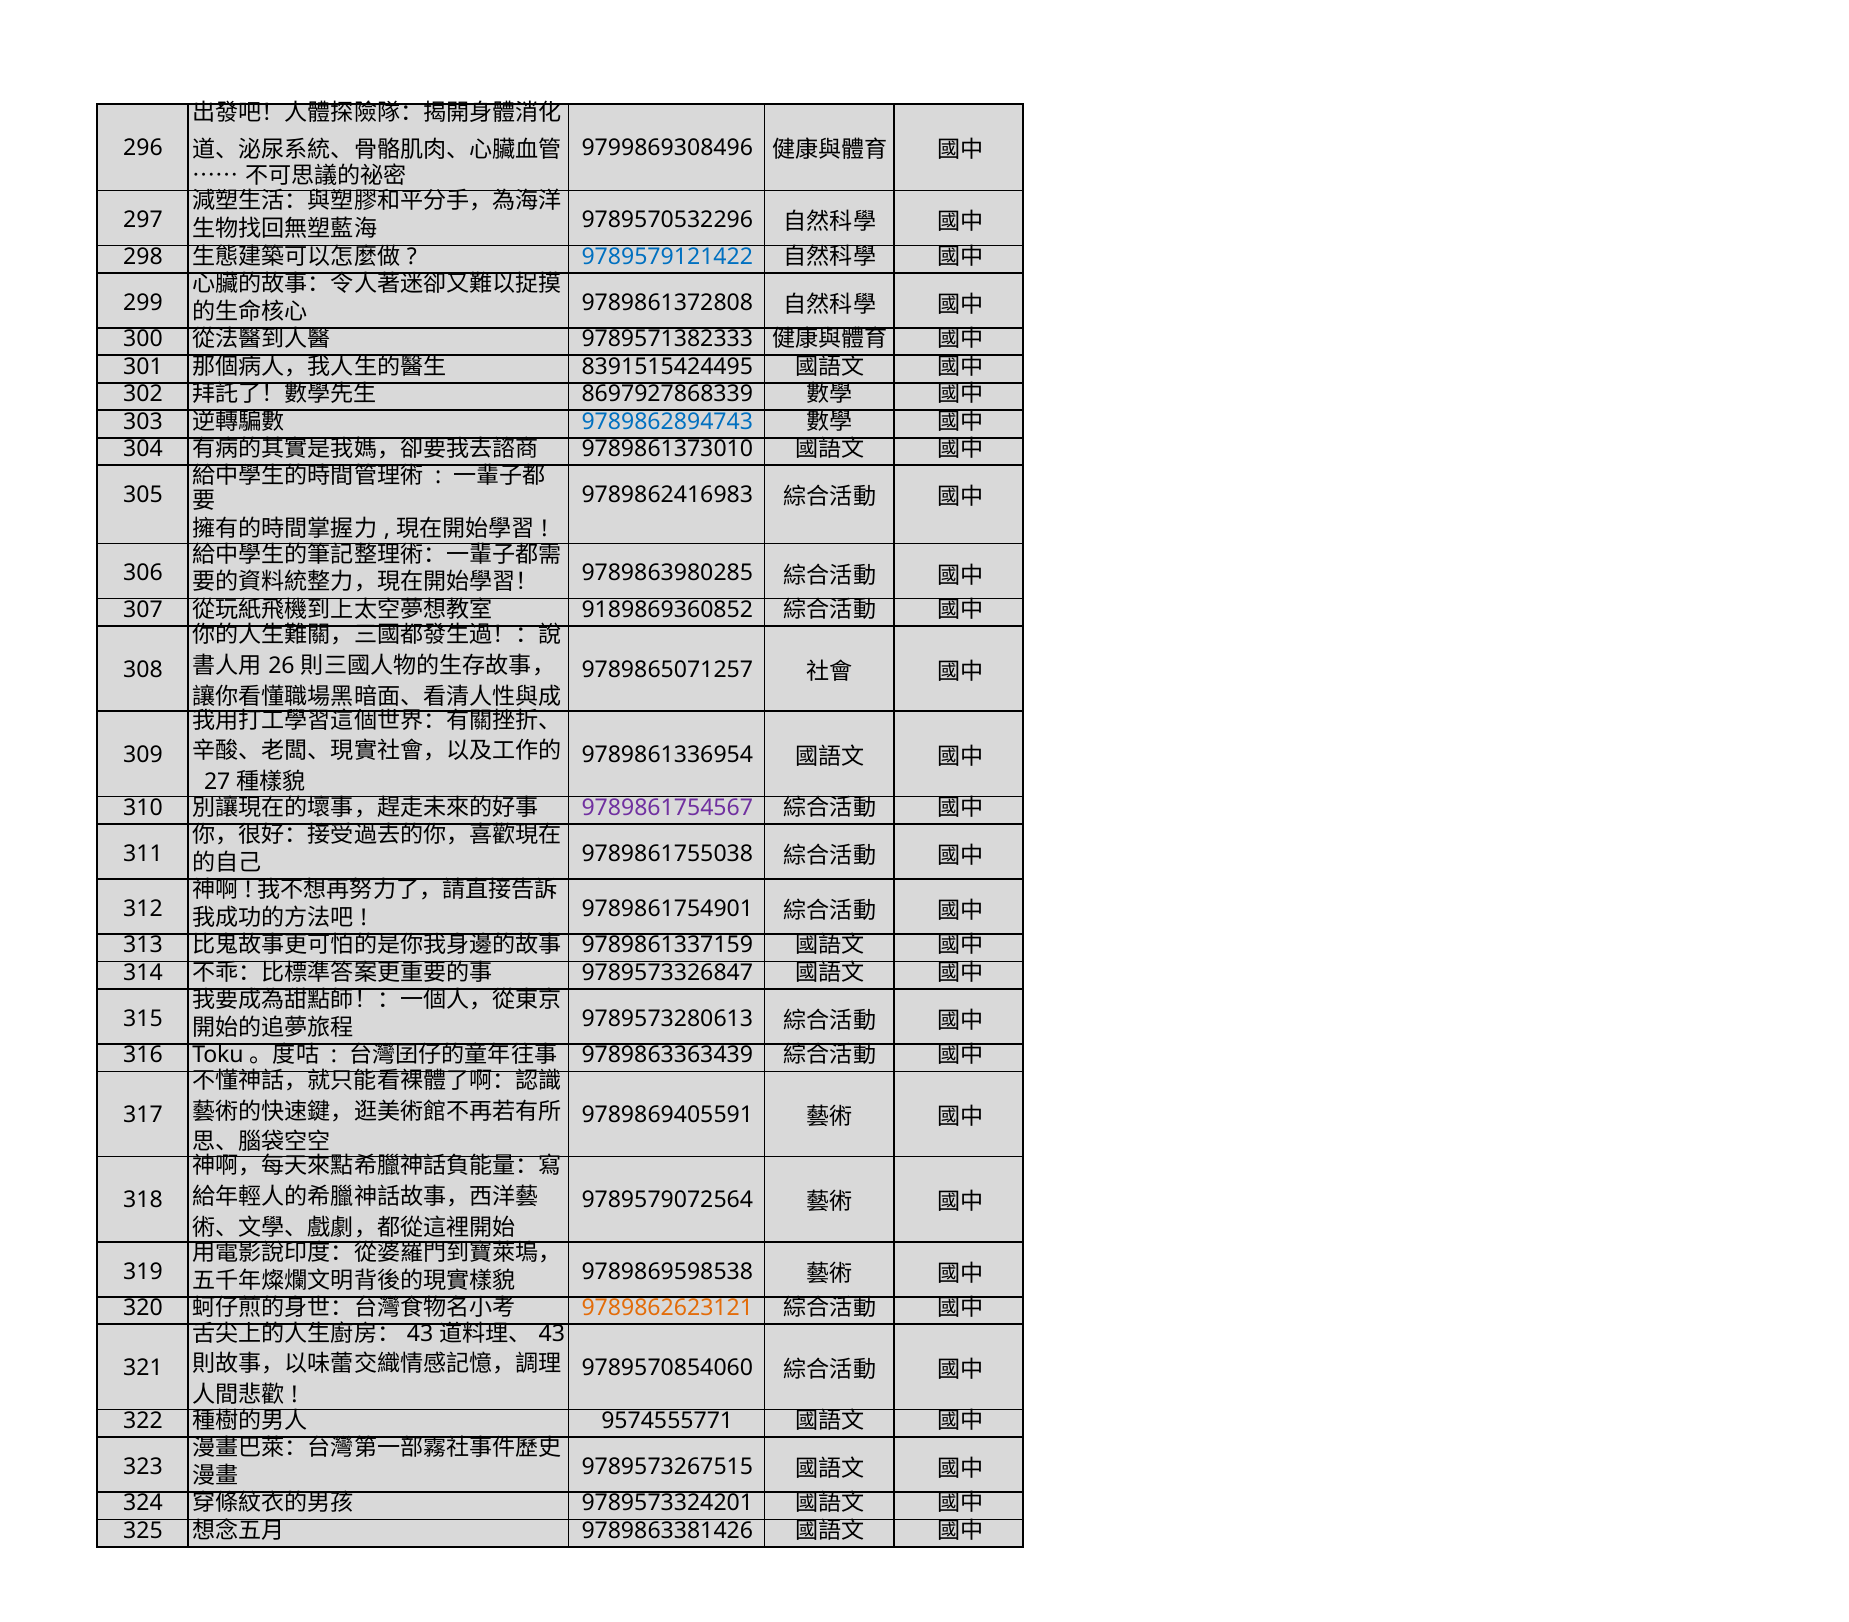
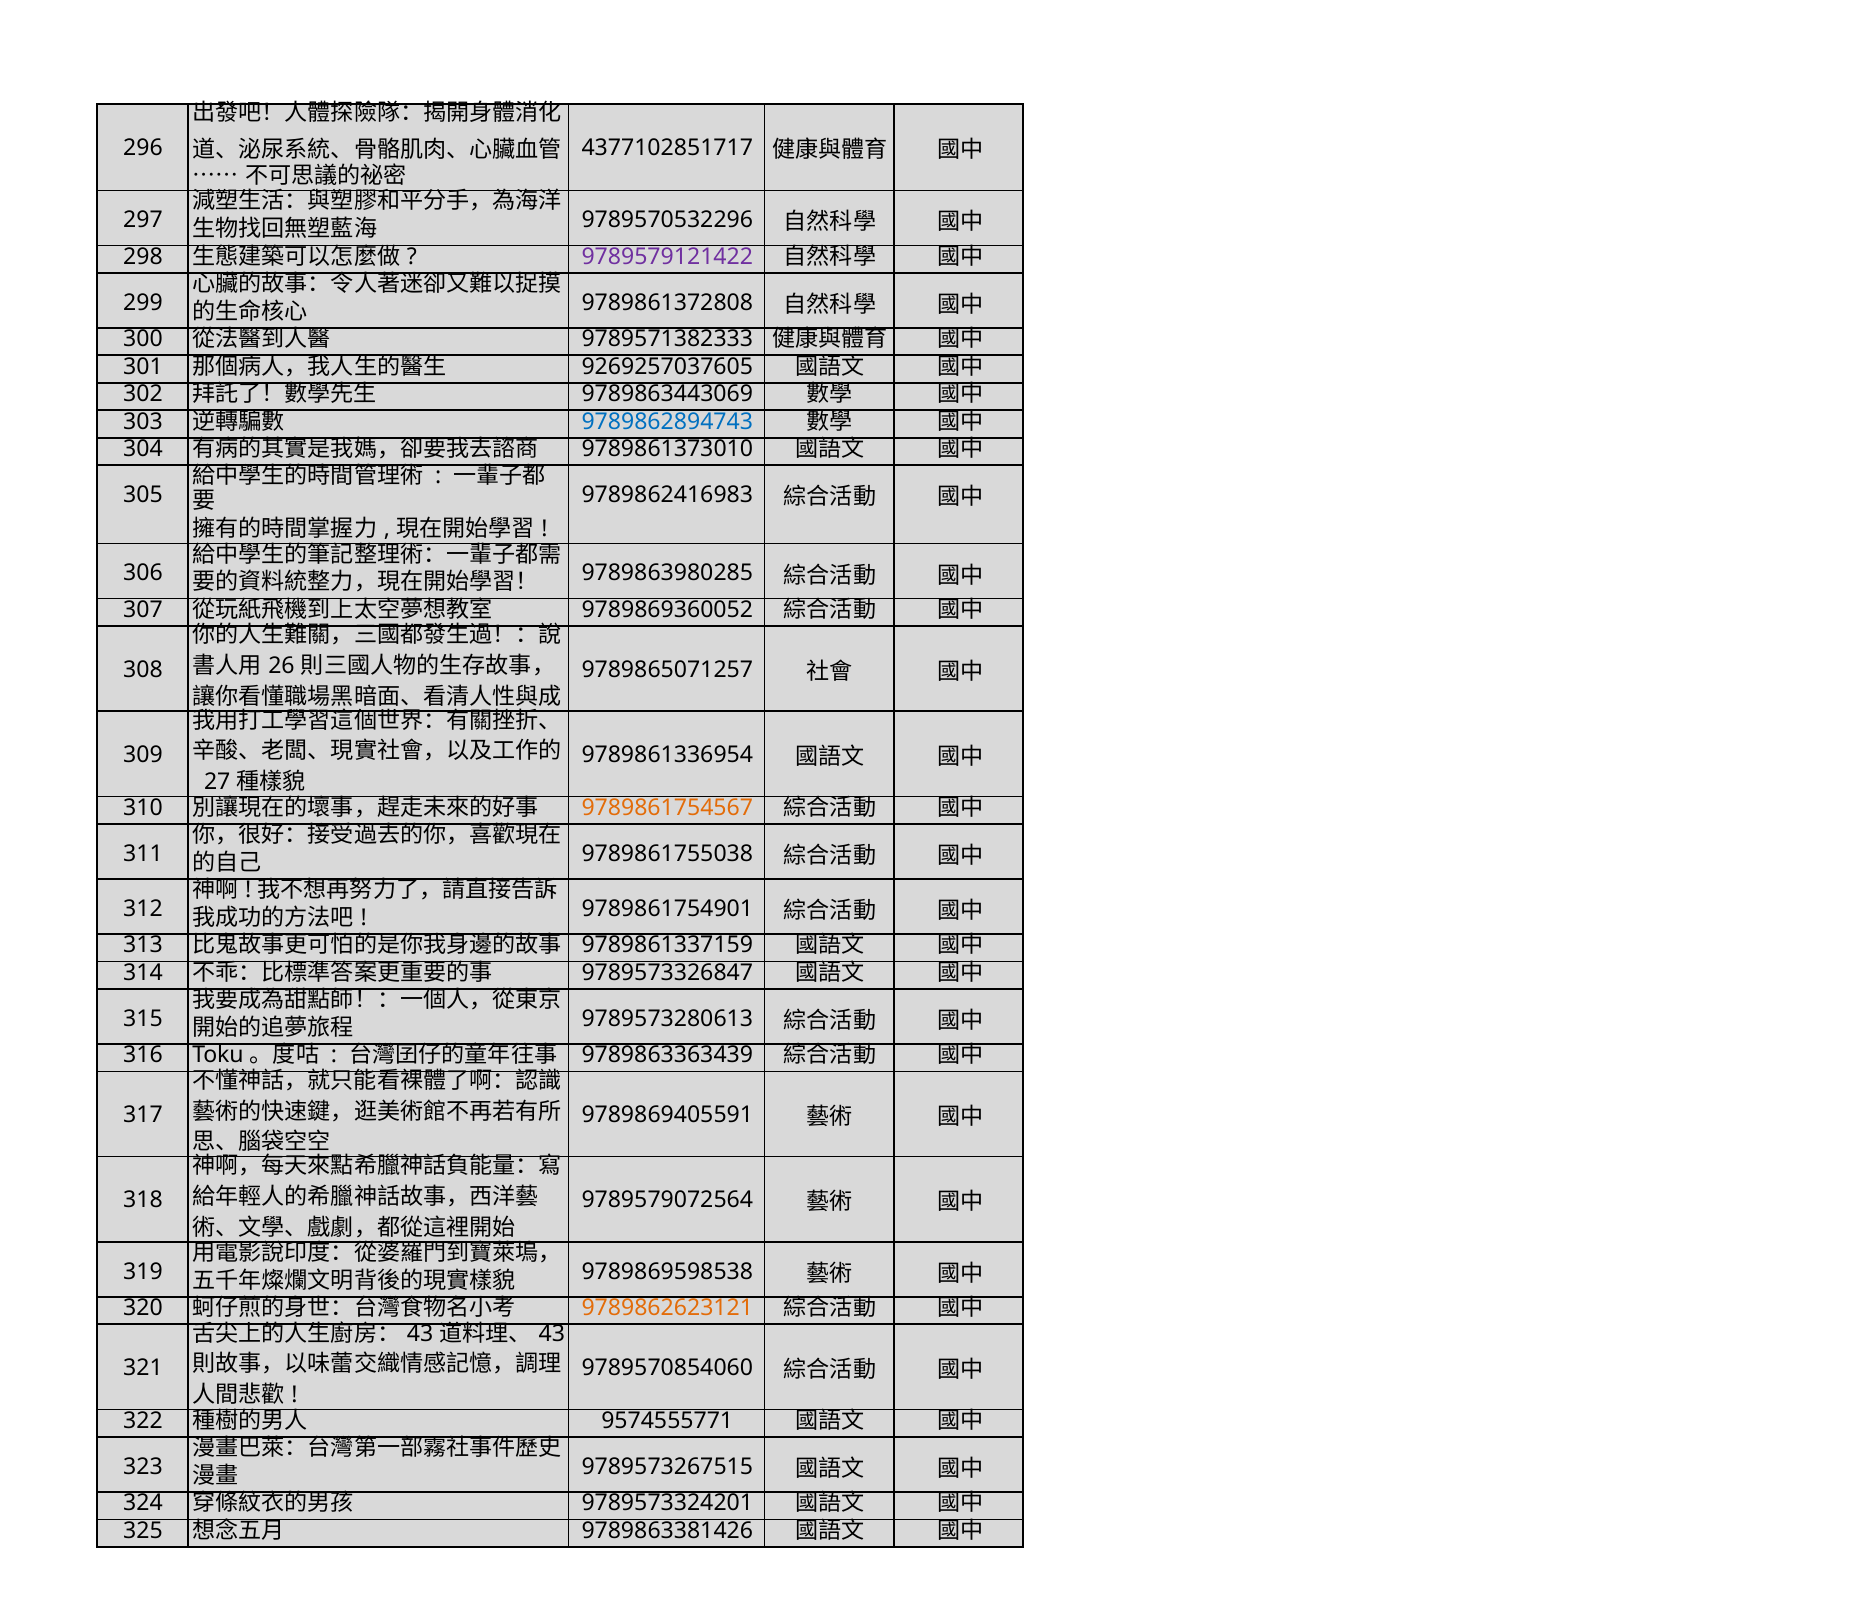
9799869308496: 9799869308496 -> 4377102851717 (667, 148)
9789579121422 colour: blue -> purple (667, 257)
8391515424495: 8391515424495 -> 9269257037605 (667, 367)
8697927868339: 8697927868339 -> 9789863443069 (667, 394)
9189869360852: 9189869360852 -> 9789869360052 (667, 610)
9789861754567 colour: purple -> orange (667, 808)
